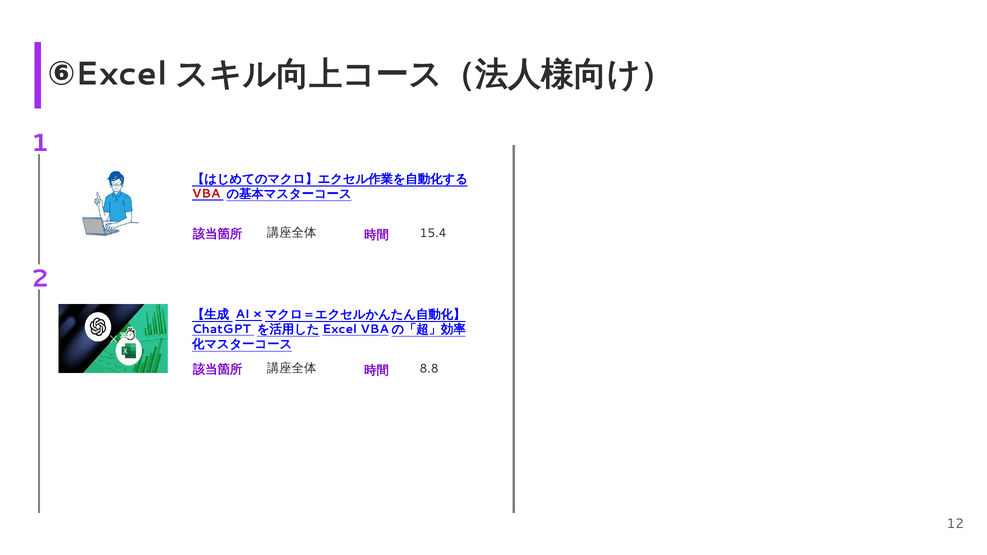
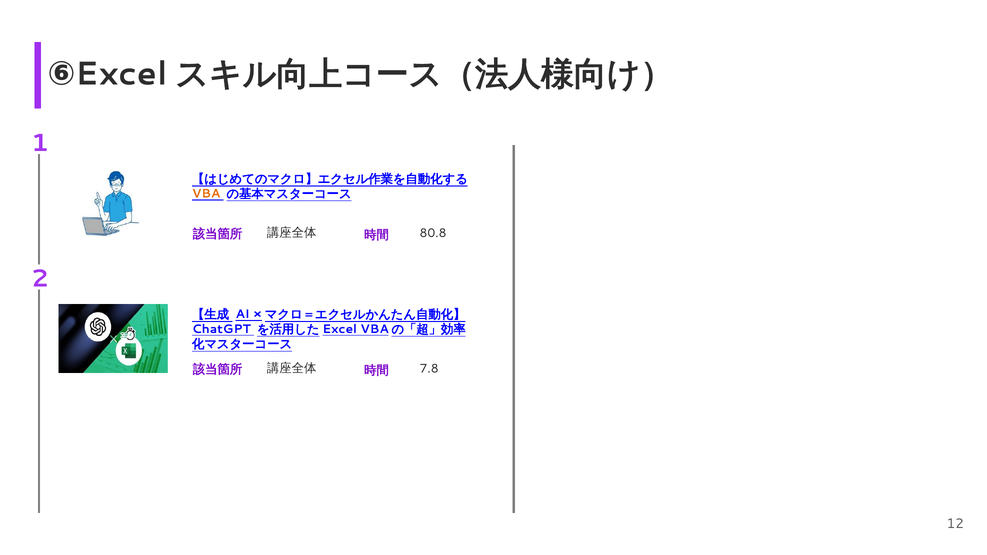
VBA colour: red -> orange (206, 194)
15.4: 15.4 -> 80.8 (433, 233)
8.8: 8.8 -> 7.8 (429, 369)
